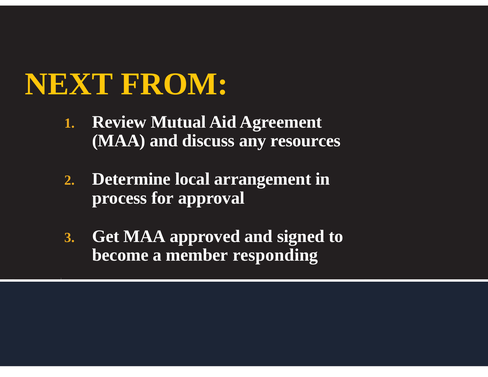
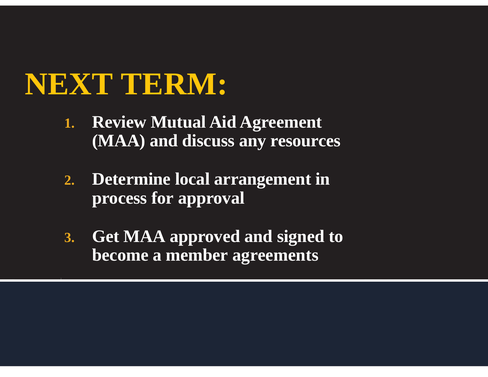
FROM: FROM -> TERM (174, 84)
responding: responding -> agreements (275, 255)
